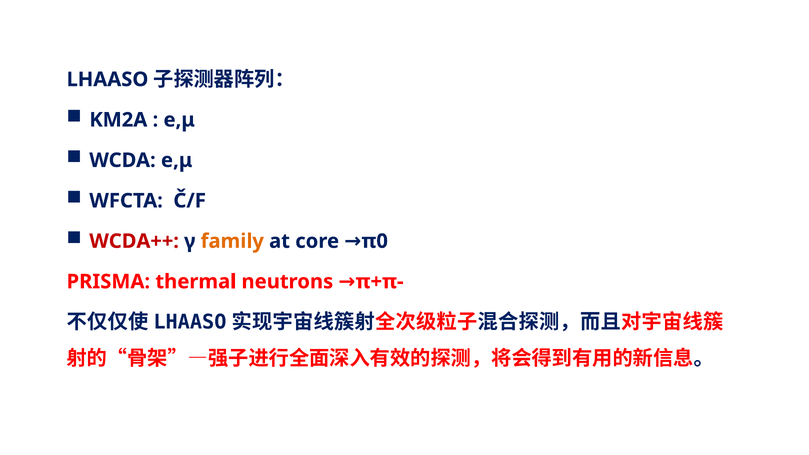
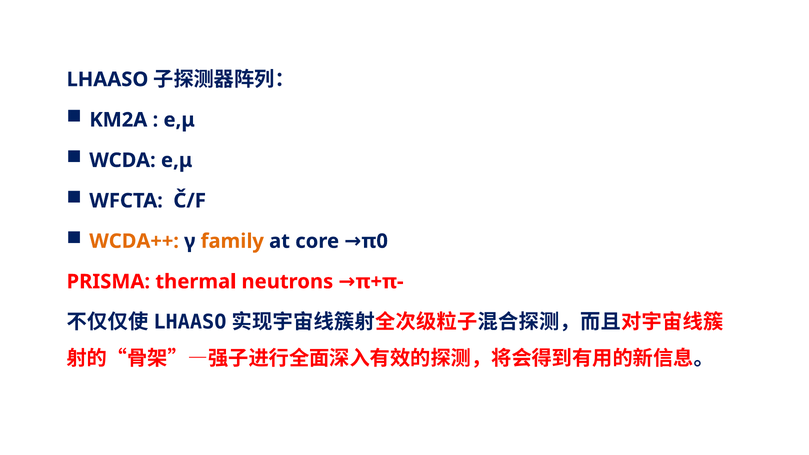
WCDA++ colour: red -> orange (134, 241)
